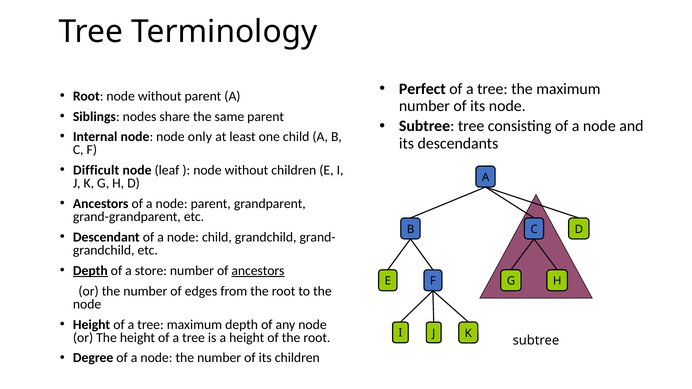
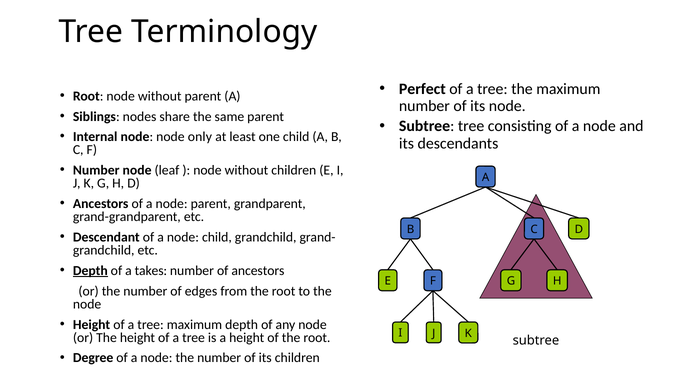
Difficult: Difficult -> Number (96, 170)
store: store -> takes (151, 271)
ancestors underline: present -> none (258, 271)
